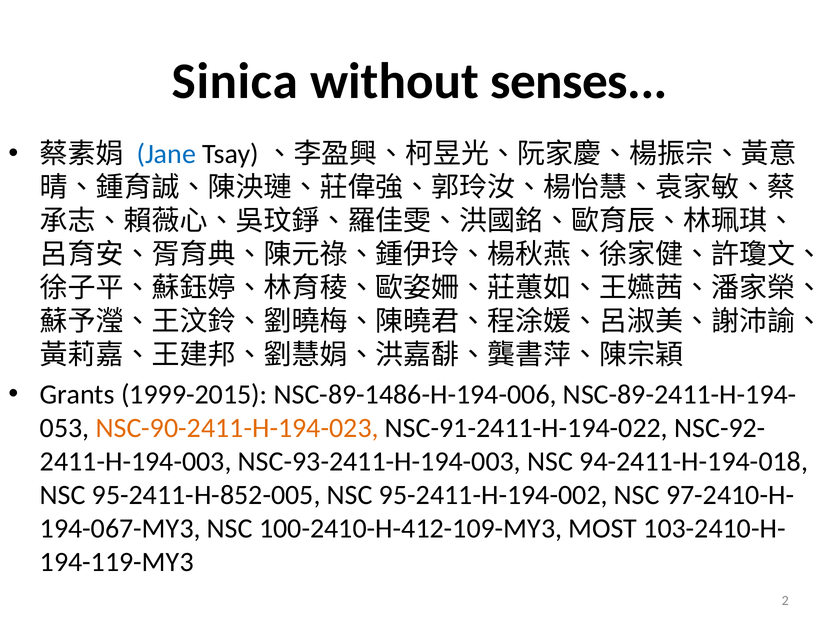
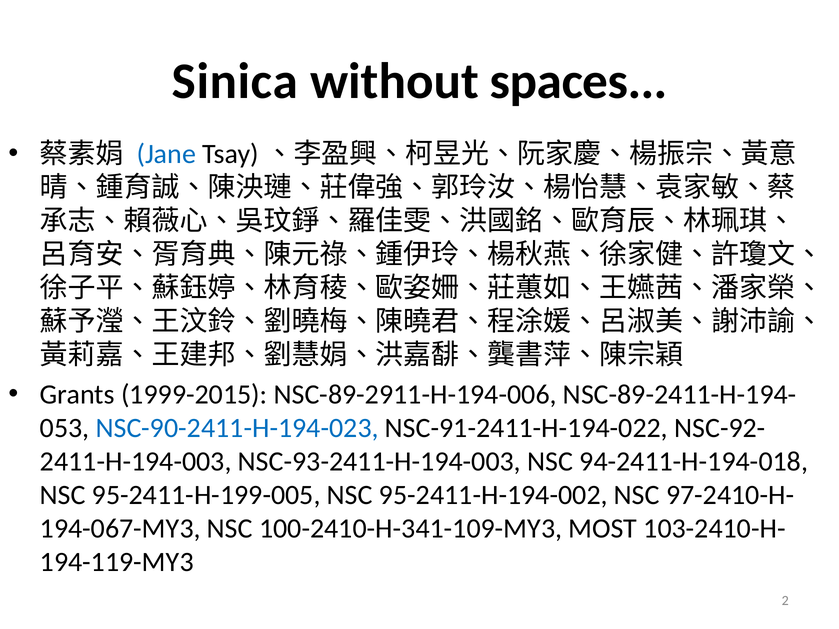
senses: senses -> spaces (579, 81)
NSC-89-1486-H-194-006: NSC-89-1486-H-194-006 -> NSC-89-2911-H-194-006 (415, 395)
NSC-90-2411-H-194-023 colour: orange -> blue (237, 428)
95-2411-H-852-005: 95-2411-H-852-005 -> 95-2411-H-199-005 (206, 495)
100-2410-H-412-109-MY3: 100-2410-H-412-109-MY3 -> 100-2410-H-341-109-MY3 (411, 529)
